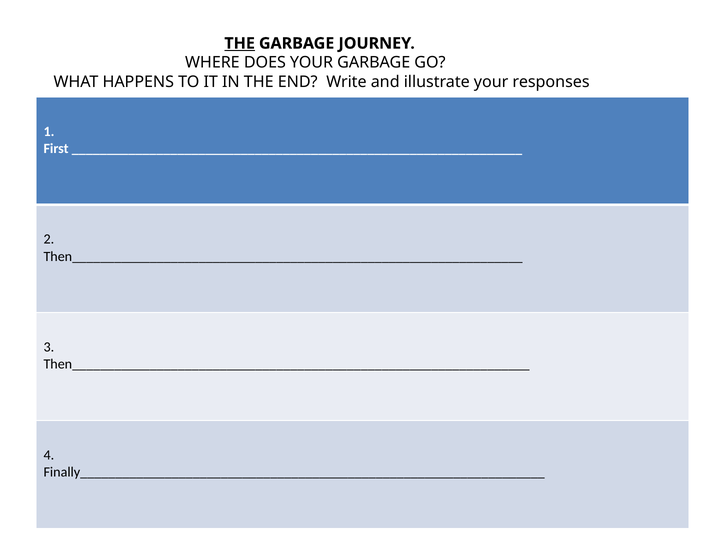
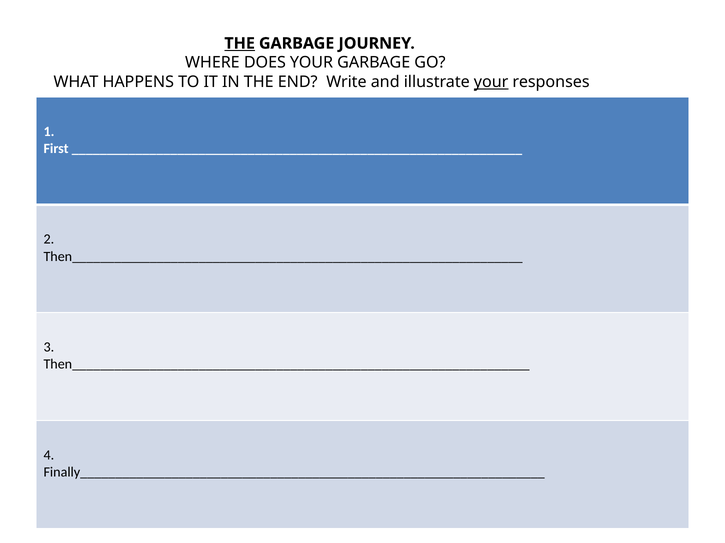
your underline: none -> present (491, 82)
